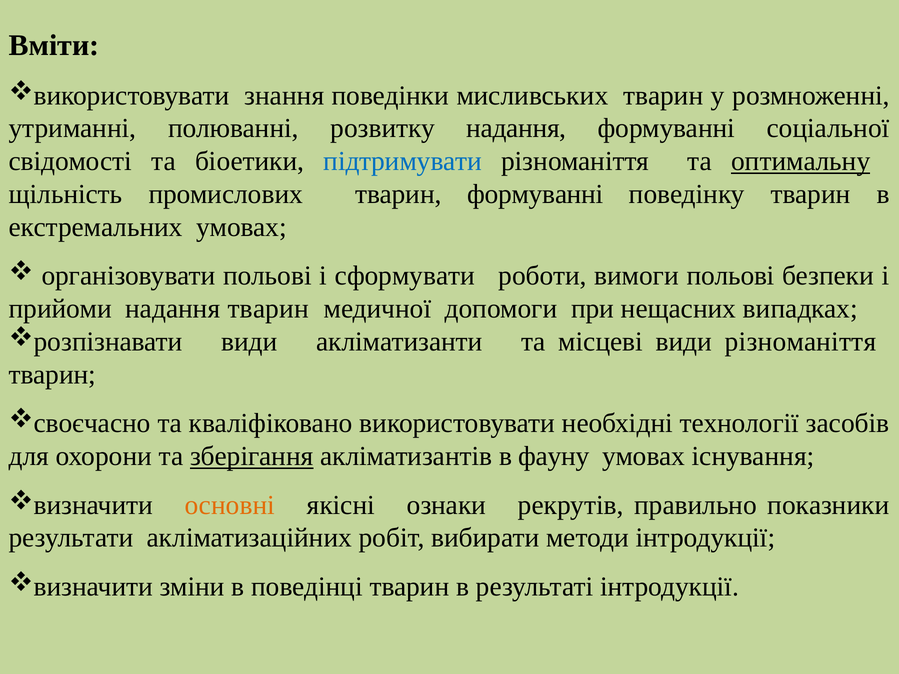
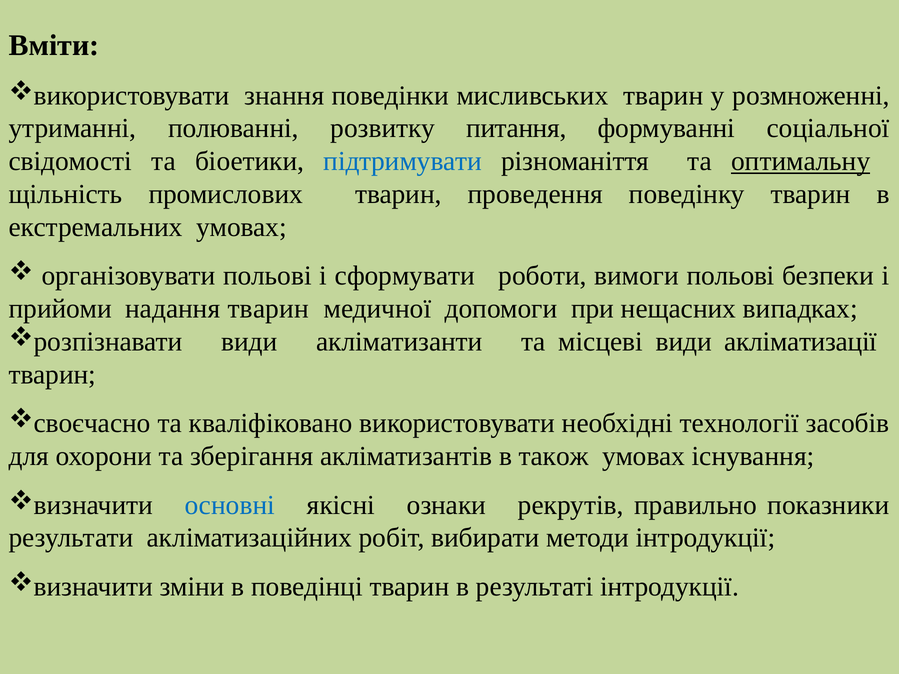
розвитку надання: надання -> питання (516, 128)
тварин формуванні: формуванні -> проведення (535, 194)
види різноманіття: різноманіття -> акліматизації (801, 342)
зберігання underline: present -> none (252, 456)
фауну: фауну -> також (554, 456)
основні colour: orange -> blue (230, 505)
